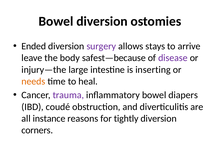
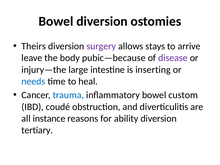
Ended: Ended -> Theirs (34, 46)
safest—because: safest—because -> pubic—because (114, 58)
needs colour: orange -> blue (33, 81)
trauma colour: purple -> blue (68, 95)
diapers: diapers -> custom (183, 95)
tightly: tightly -> ability (126, 119)
corners: corners -> tertiary (37, 130)
